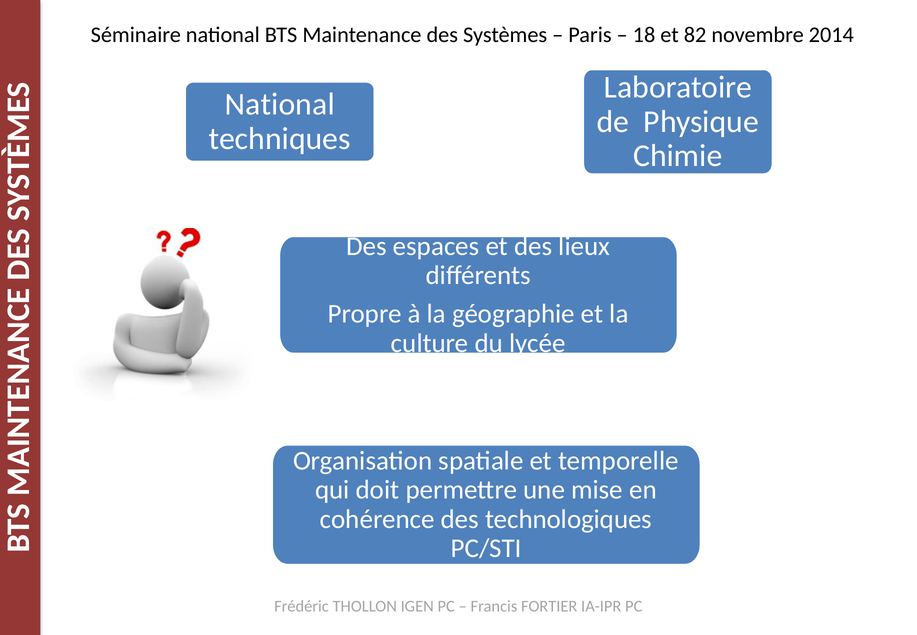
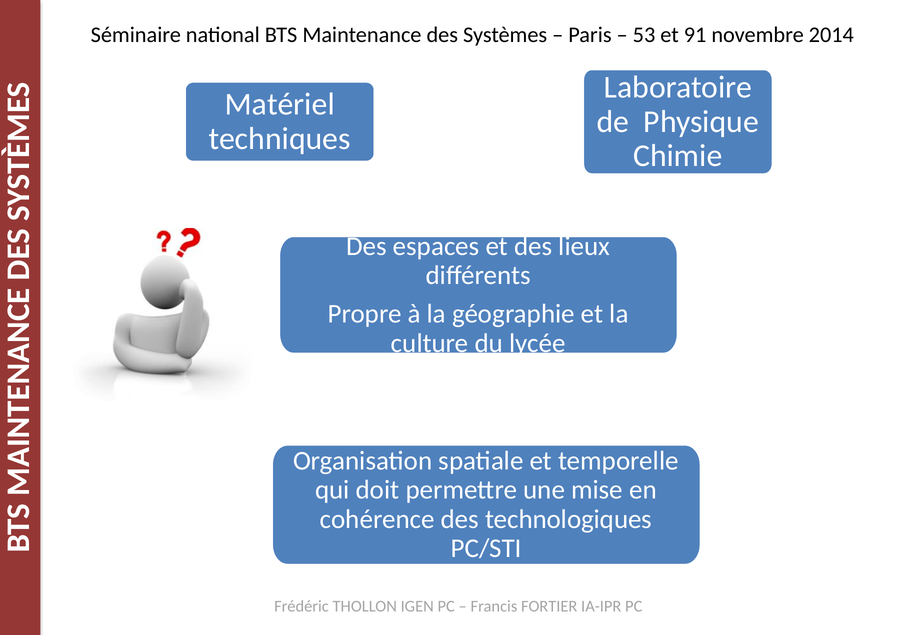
18: 18 -> 53 (644, 35)
82: 82 -> 91 (695, 35)
National: National -> Matériel (280, 104)
